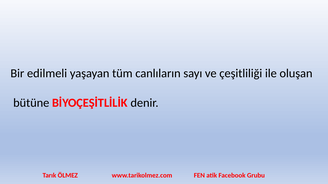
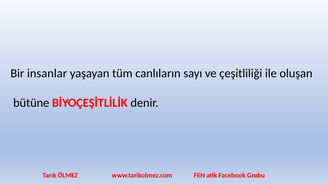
edilmeli: edilmeli -> insanlar (47, 74)
